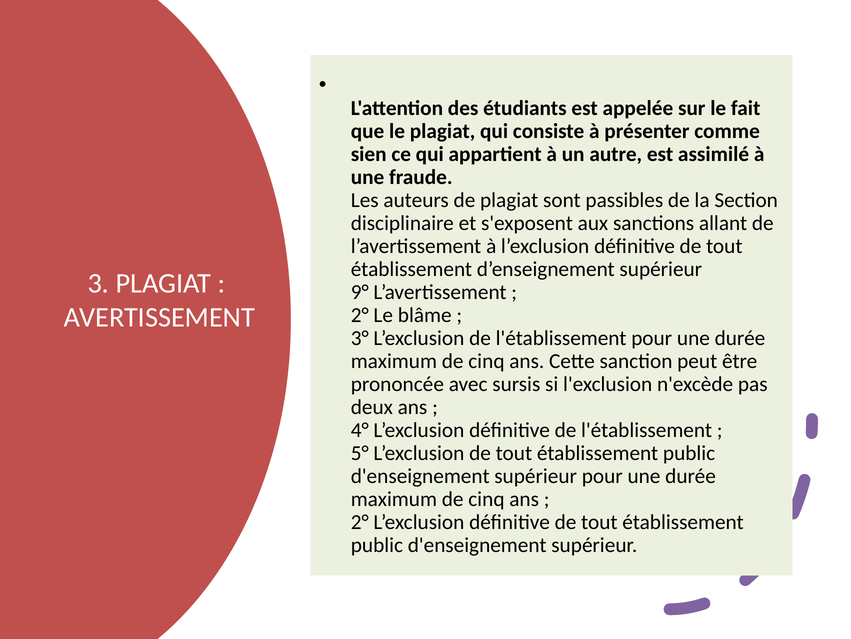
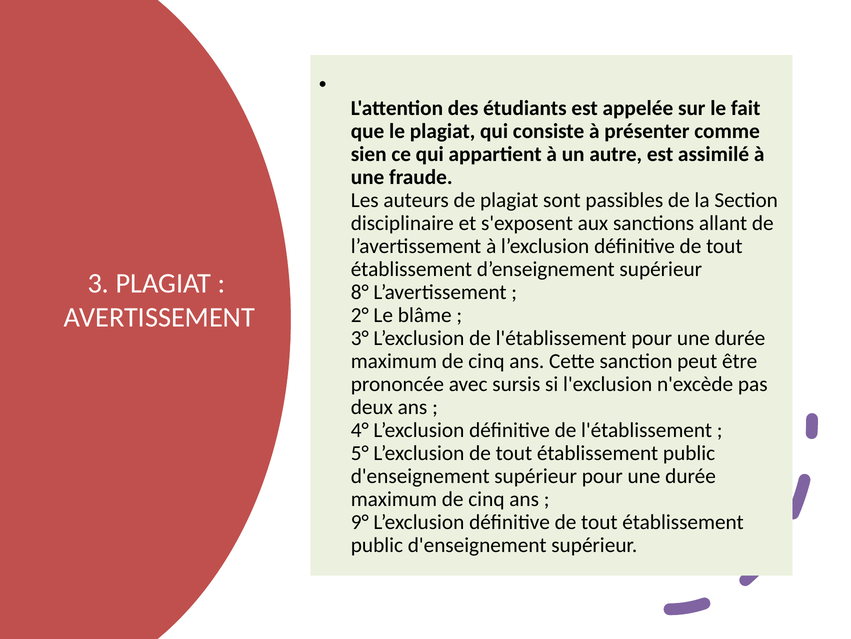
9°: 9° -> 8° (360, 292)
2°: 2° -> 9° (360, 522)
